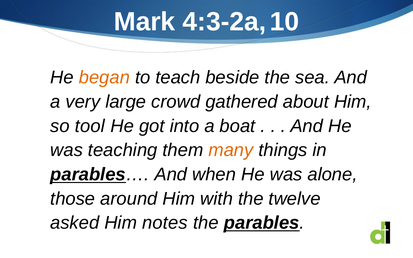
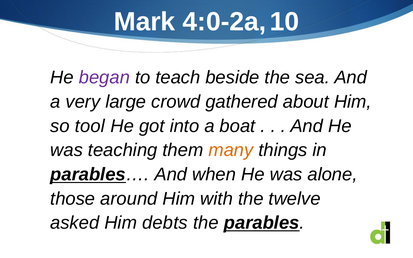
4:3-2a: 4:3-2a -> 4:0-2a (224, 22)
began colour: orange -> purple (104, 78)
notes: notes -> debts (165, 223)
